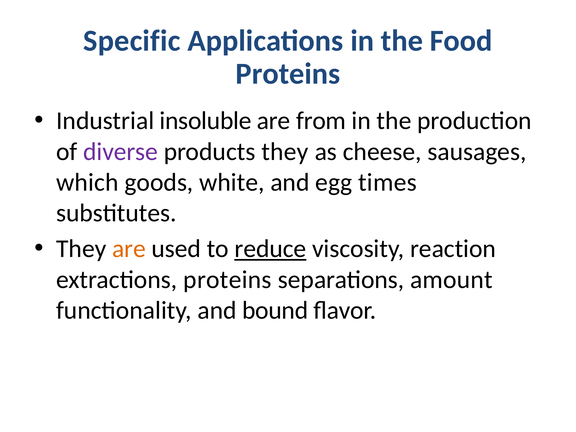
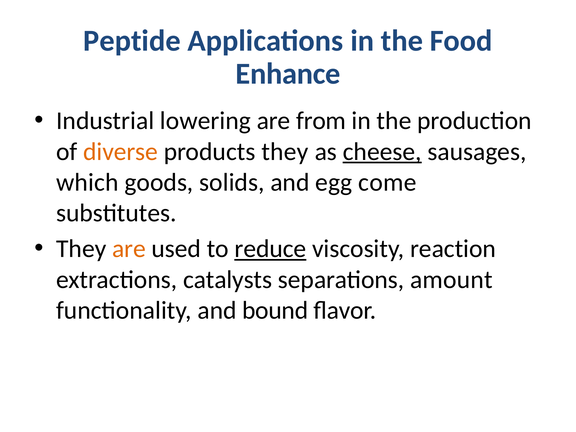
Specific: Specific -> Peptide (132, 41)
Proteins: Proteins -> Enhance (288, 74)
insoluble: insoluble -> lowering (205, 121)
diverse colour: purple -> orange (121, 152)
cheese underline: none -> present (382, 152)
white: white -> solids (232, 182)
times: times -> come (387, 182)
extractions proteins: proteins -> catalysts (228, 280)
